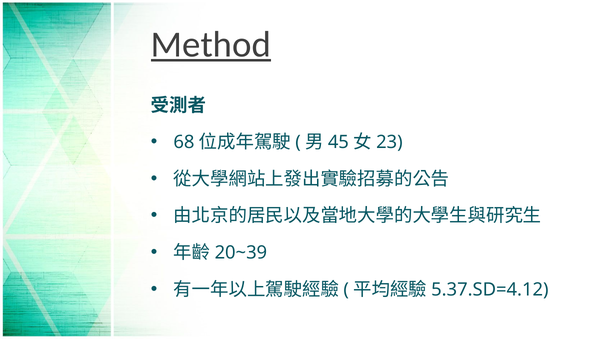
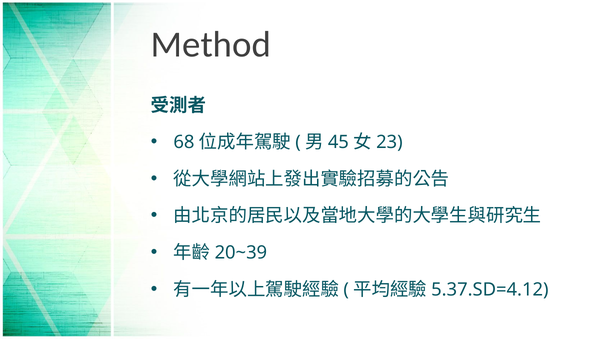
Method underline: present -> none (211, 44)
